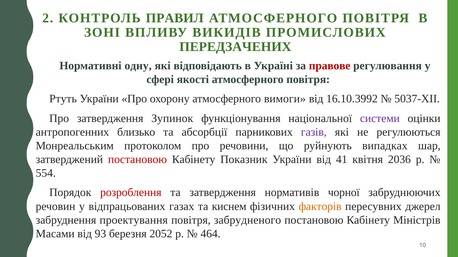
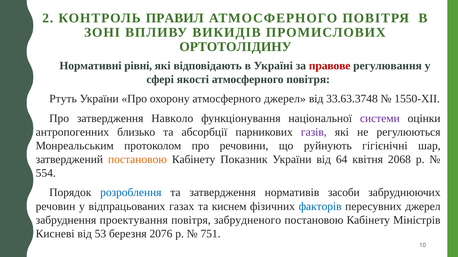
ПЕРЕДЗАЧЕНИХ: ПЕРЕДЗАЧЕНИХ -> ОРТОТОЛІДИНУ (235, 47)
одну: одну -> рiвнi (138, 66)
атмосферного вимоги: вимоги -> джерел (285, 99)
16.10.3992: 16.10.3992 -> 33.63.3748 (352, 99)
5037-XII: 5037-XII -> 1550-XII (417, 99)
Зупинок: Зупинок -> Навколо (172, 119)
випадках: випадках -> гігієнічні (385, 146)
постановою colour: red -> orange (138, 160)
41: 41 -> 64 (342, 160)
2036: 2036 -> 2068 (399, 160)
розроблення colour: red -> blue (131, 193)
чорної: чорної -> засоби (344, 193)
факторів colour: orange -> blue (320, 207)
Масами: Масами -> Кисневі (55, 234)
93: 93 -> 53 (100, 234)
2052: 2052 -> 2076 (161, 234)
464: 464 -> 751 (211, 234)
